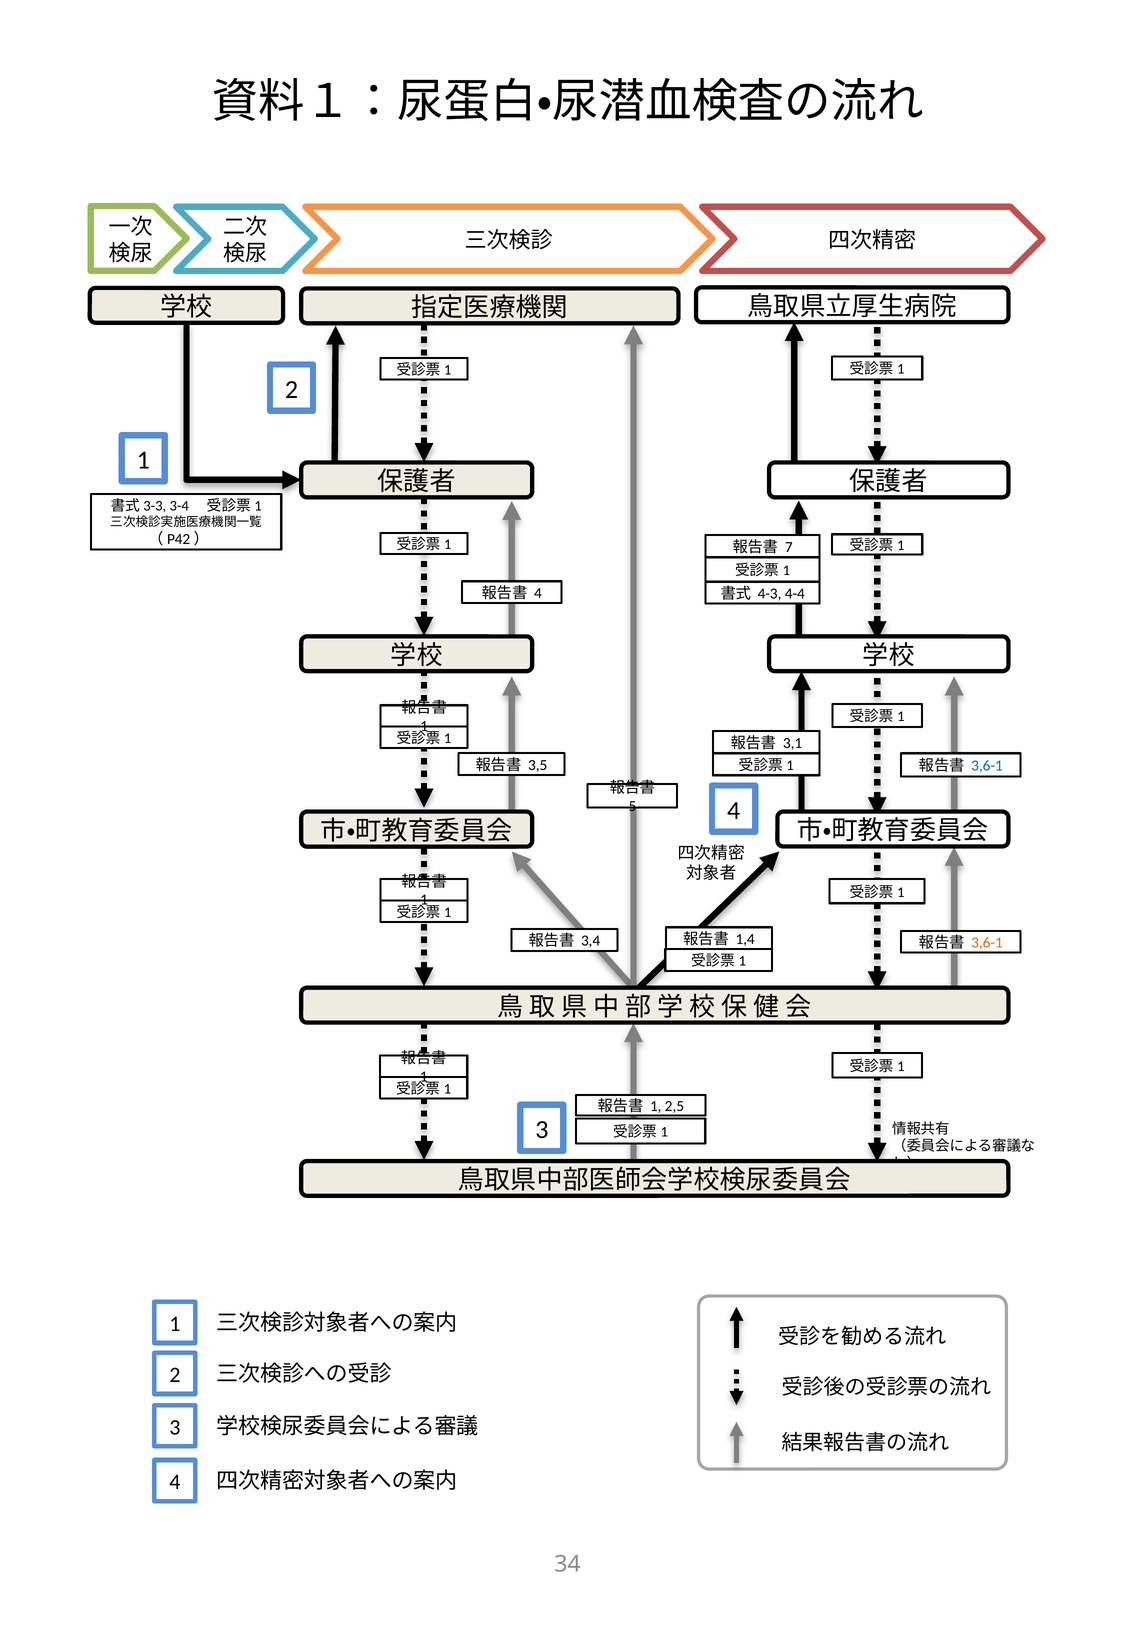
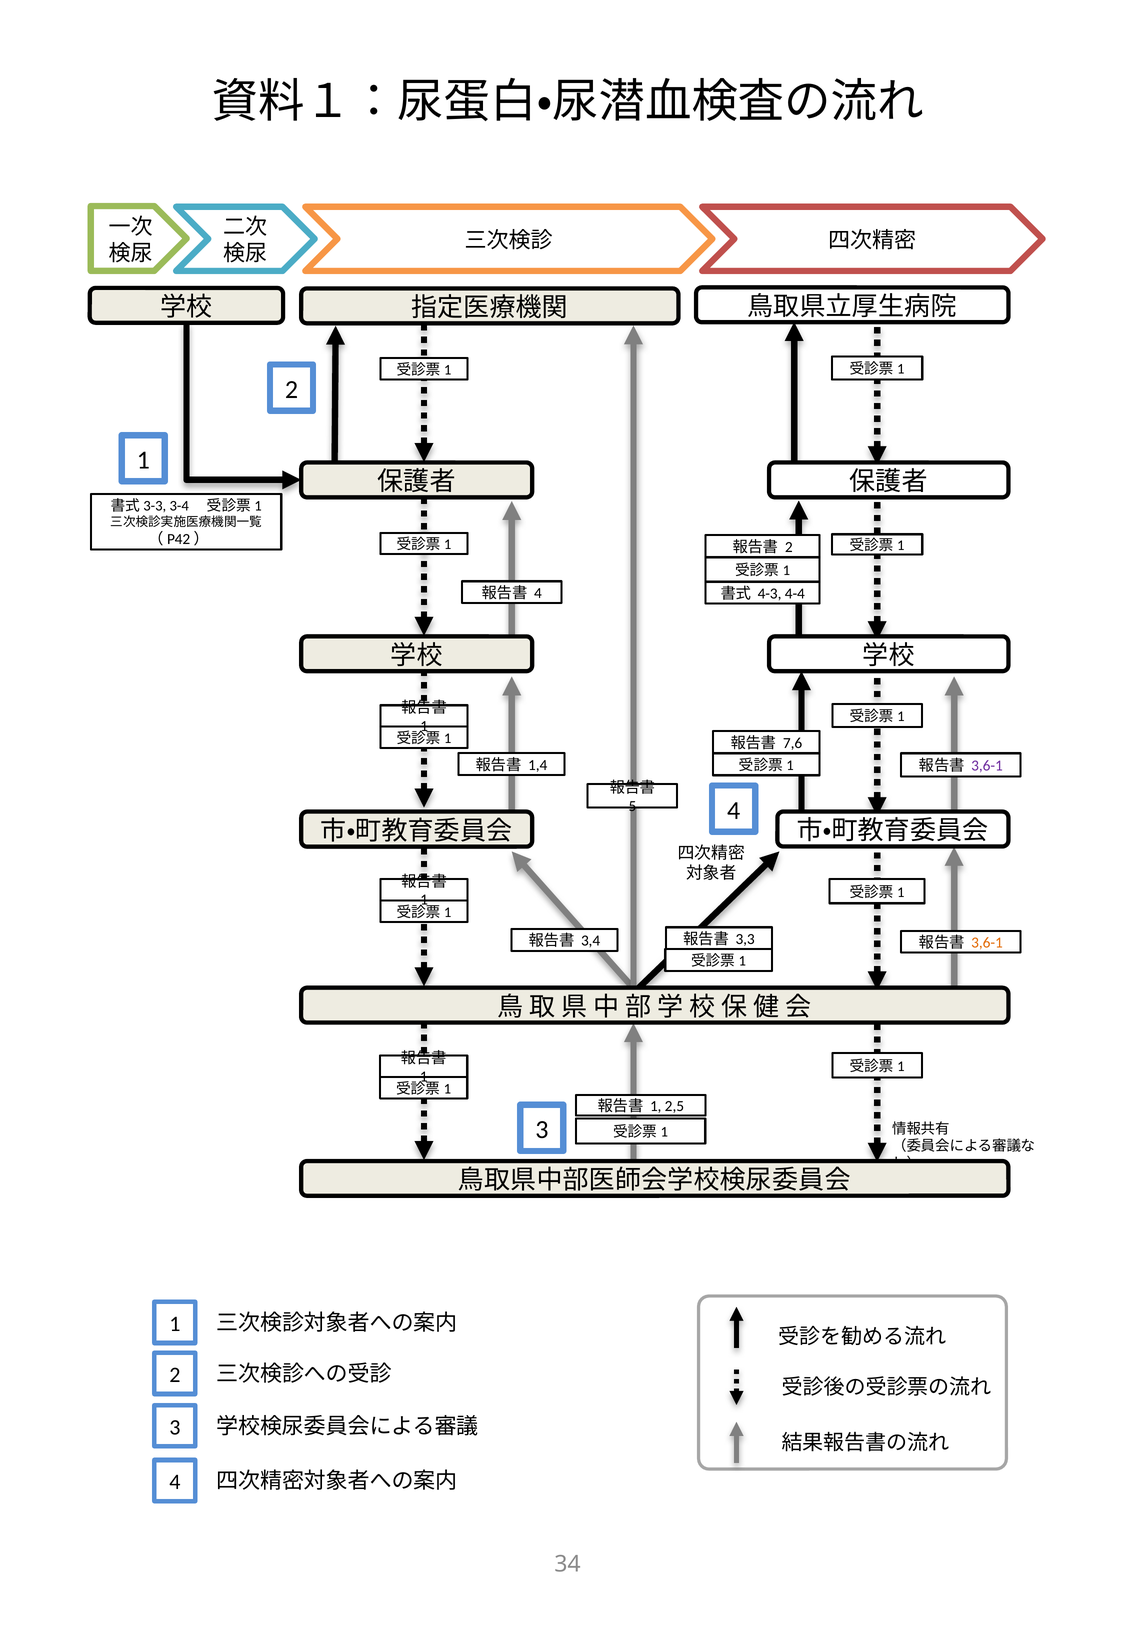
7: 7 -> 2 (789, 547)
3,1: 3,1 -> 7,6 (793, 743)
3,5: 3,5 -> 1,4 (538, 765)
3,6-1 colour: blue -> purple (987, 766)
1,4: 1,4 -> 3,3 (745, 940)
